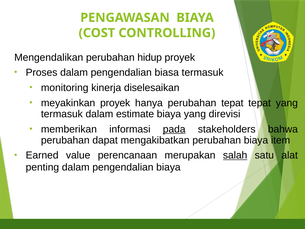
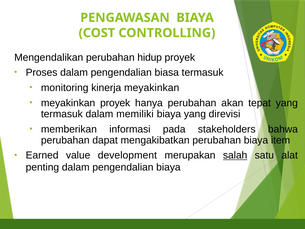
kinerja diselesaikan: diselesaikan -> meyakinkan (152, 88)
perubahan tepat: tepat -> akan (232, 103)
estimate: estimate -> memiliki (135, 114)
pada underline: present -> none (174, 129)
perencanaan: perencanaan -> development (127, 155)
